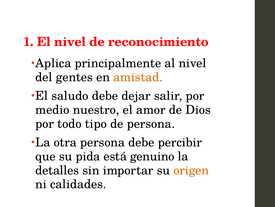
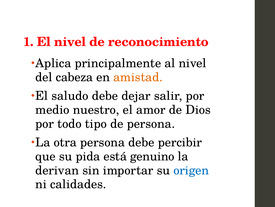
gentes: gentes -> cabeza (74, 77)
detalles: detalles -> derivan (57, 170)
origen colour: orange -> blue (191, 170)
